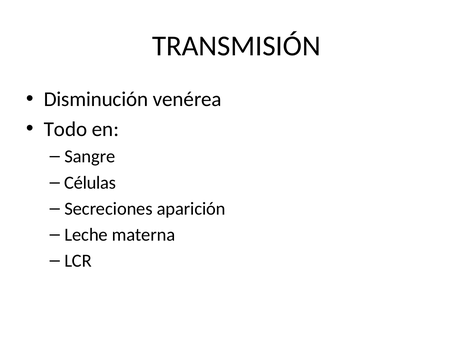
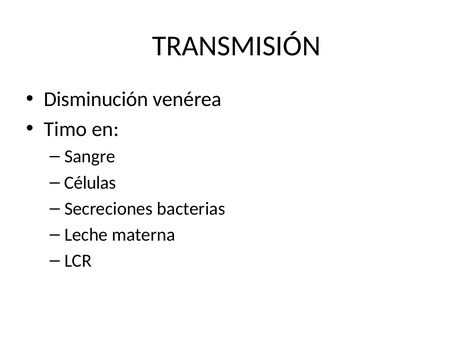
Todo: Todo -> Timo (65, 129)
aparición: aparición -> bacterias (191, 209)
